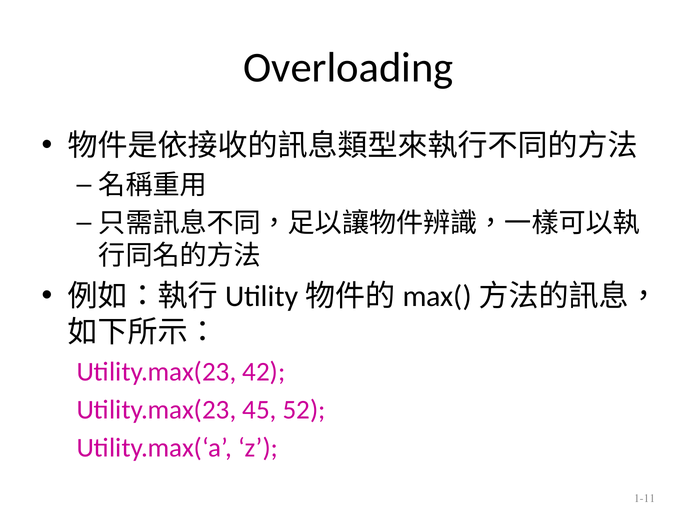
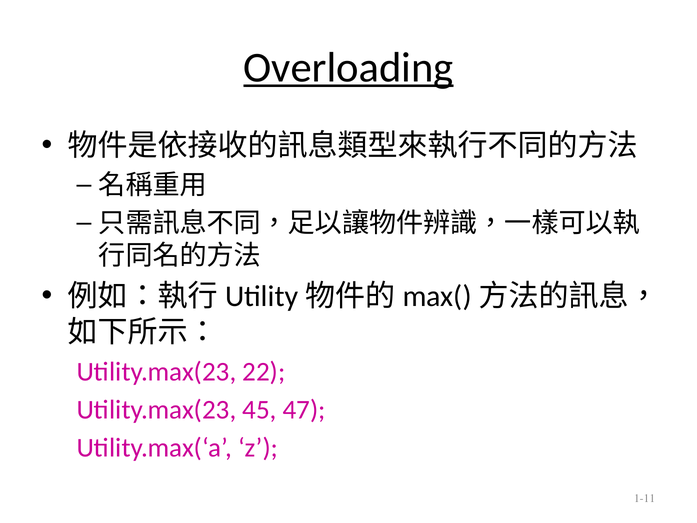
Overloading underline: none -> present (348, 67)
42: 42 -> 22 (264, 372)
52: 52 -> 47 (304, 410)
